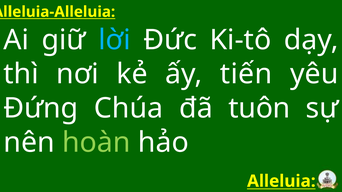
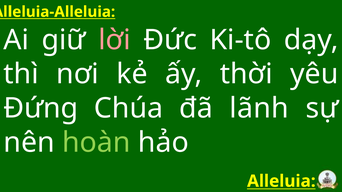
lời colour: light blue -> pink (115, 40)
tiến: tiến -> thời (246, 74)
tuôn: tuôn -> lãnh (259, 108)
